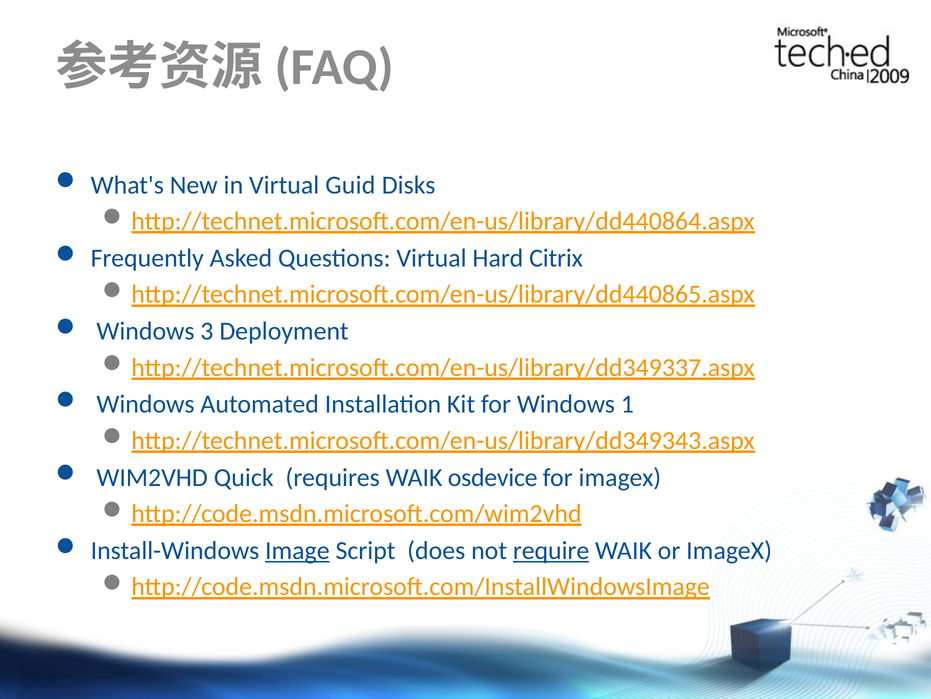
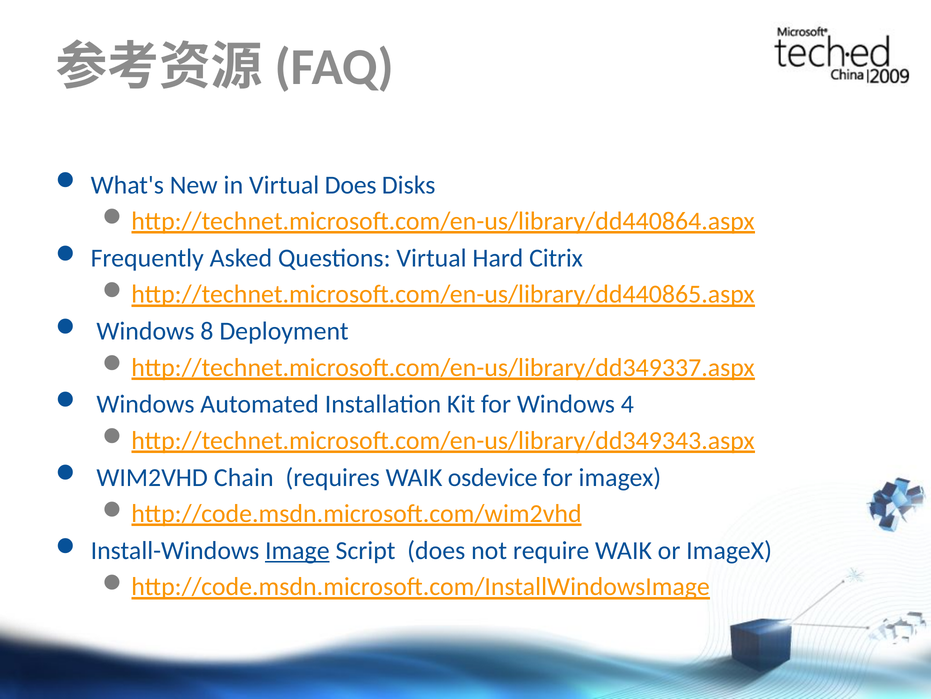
Virtual Guid: Guid -> Does (351, 185)
3: 3 -> 8 (207, 331)
1: 1 -> 4 (627, 404)
Quick: Quick -> Chain (244, 477)
require underline: present -> none (551, 550)
